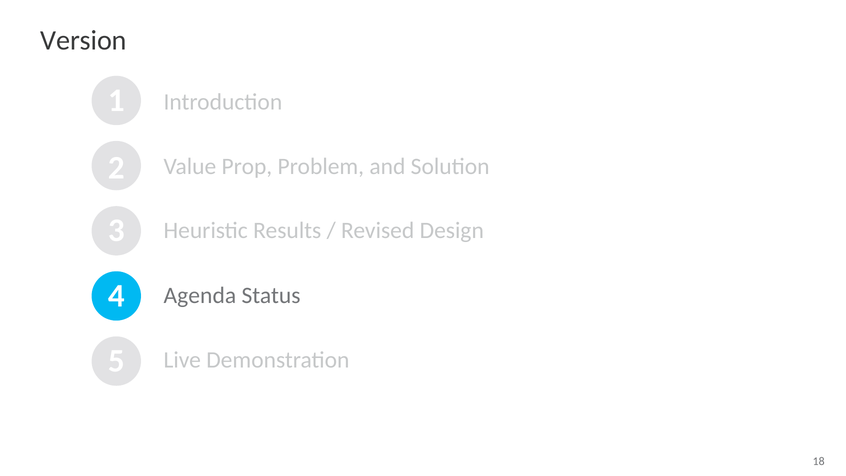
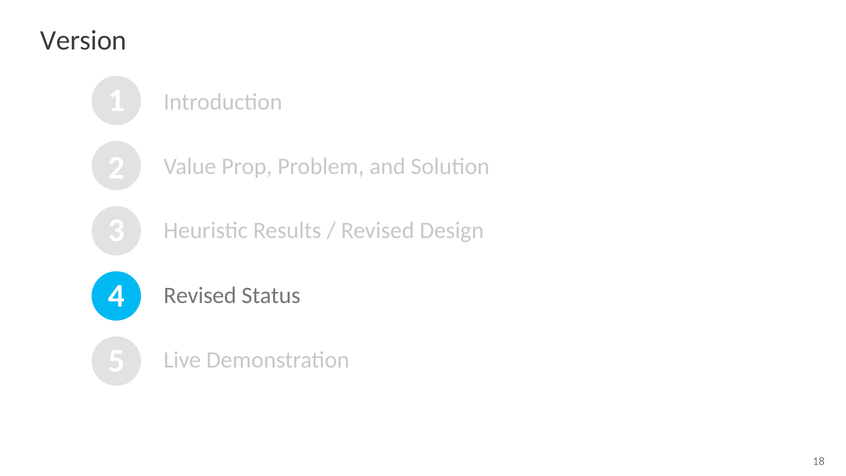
Agenda: Agenda -> Revised (200, 296)
